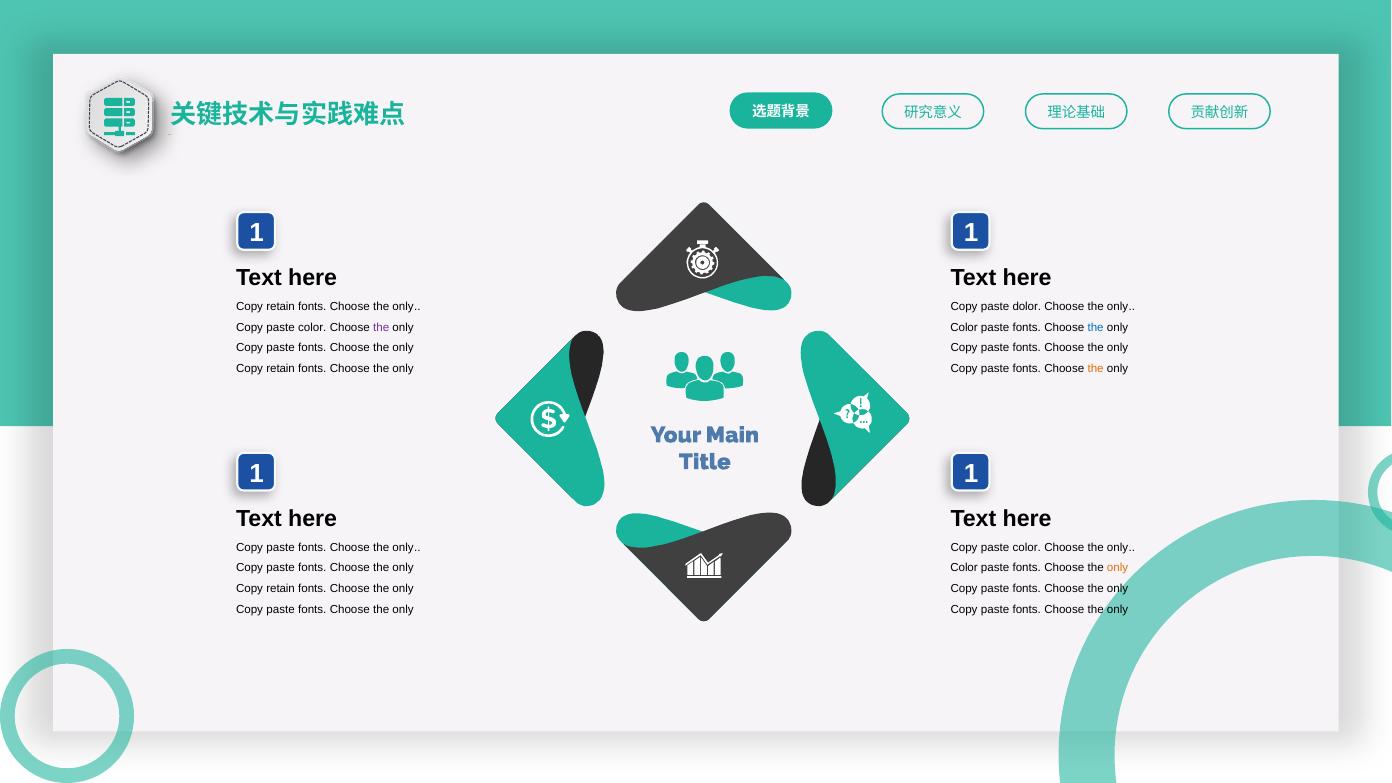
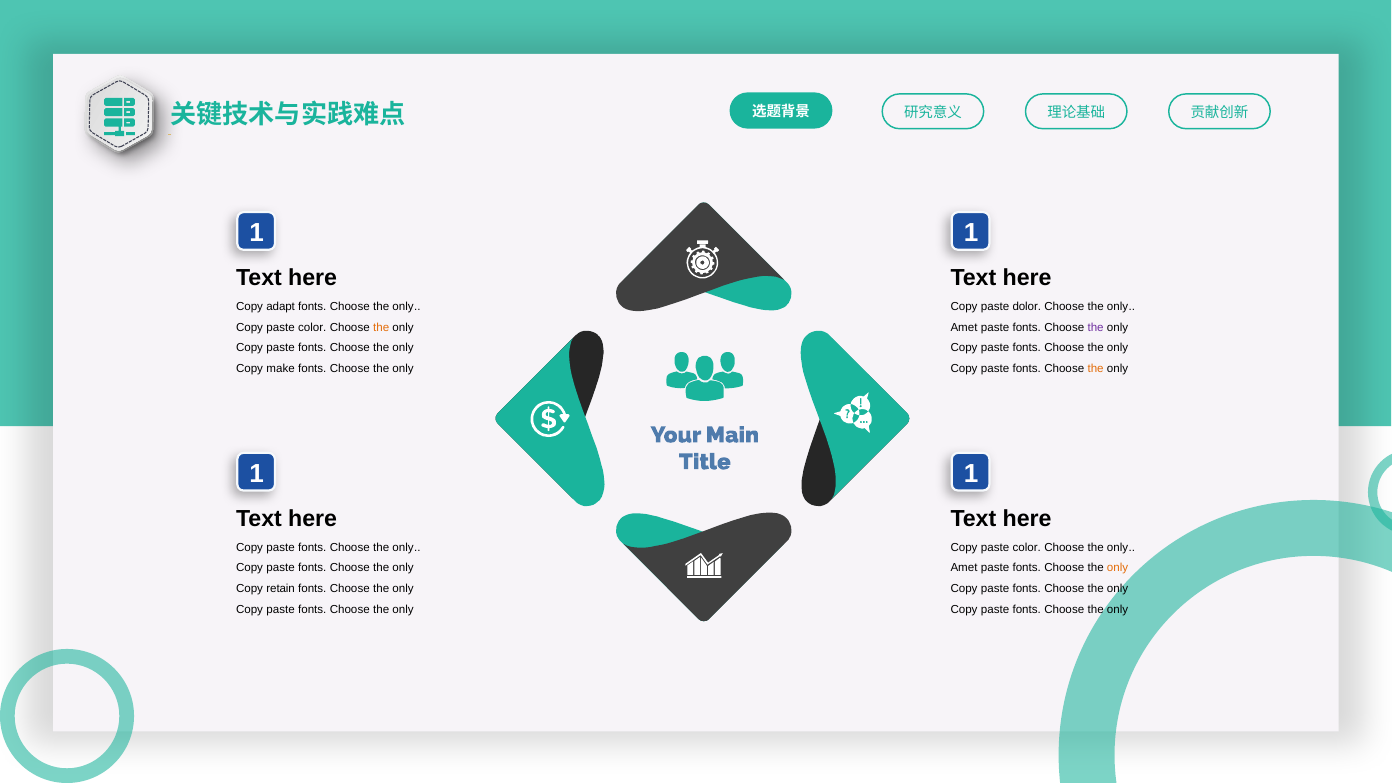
retain: retain -> adapt (281, 306)
the colour: purple -> orange (381, 327)
Color: Color -> Amet (964, 327)
the colour: blue -> purple (1096, 327)
retain: retain -> make (281, 369)
Color: Color -> Amet (964, 568)
